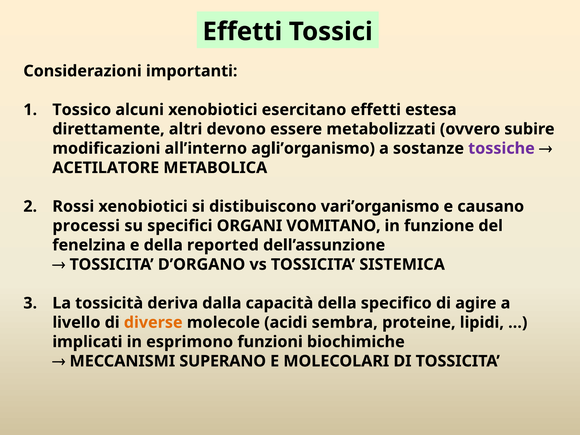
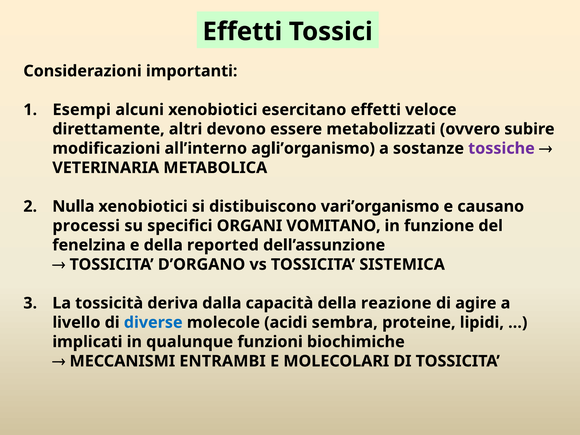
Tossico: Tossico -> Esempi (82, 110)
estesa: estesa -> veloce (431, 110)
ACETILATORE: ACETILATORE -> VETERINARIA (106, 168)
Rossi: Rossi -> Nulla (73, 206)
specifico: specifico -> reazione (396, 303)
diverse colour: orange -> blue (153, 322)
esprimono: esprimono -> qualunque (190, 342)
SUPERANO: SUPERANO -> ENTRAMBI (223, 361)
